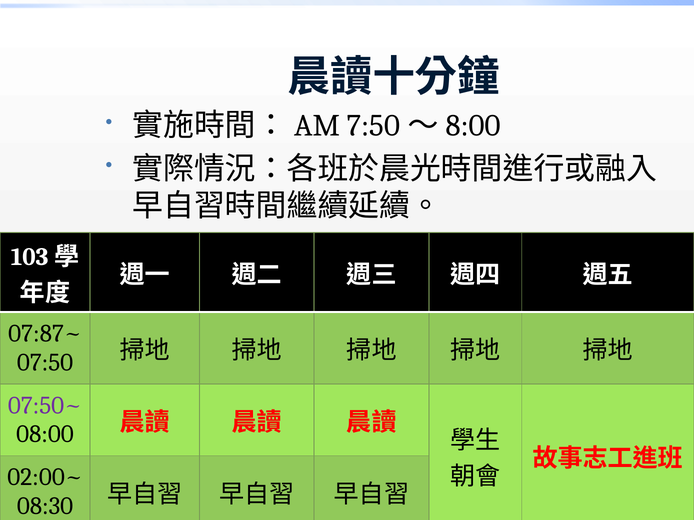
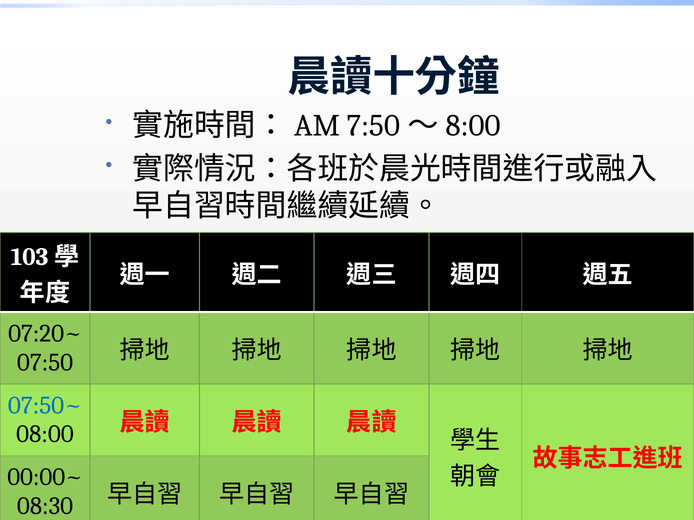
07:87~: 07:87~ -> 07:20~ (45, 334)
07:50~ colour: purple -> blue (45, 406)
02:00~: 02:00~ -> 00:00~ (45, 478)
